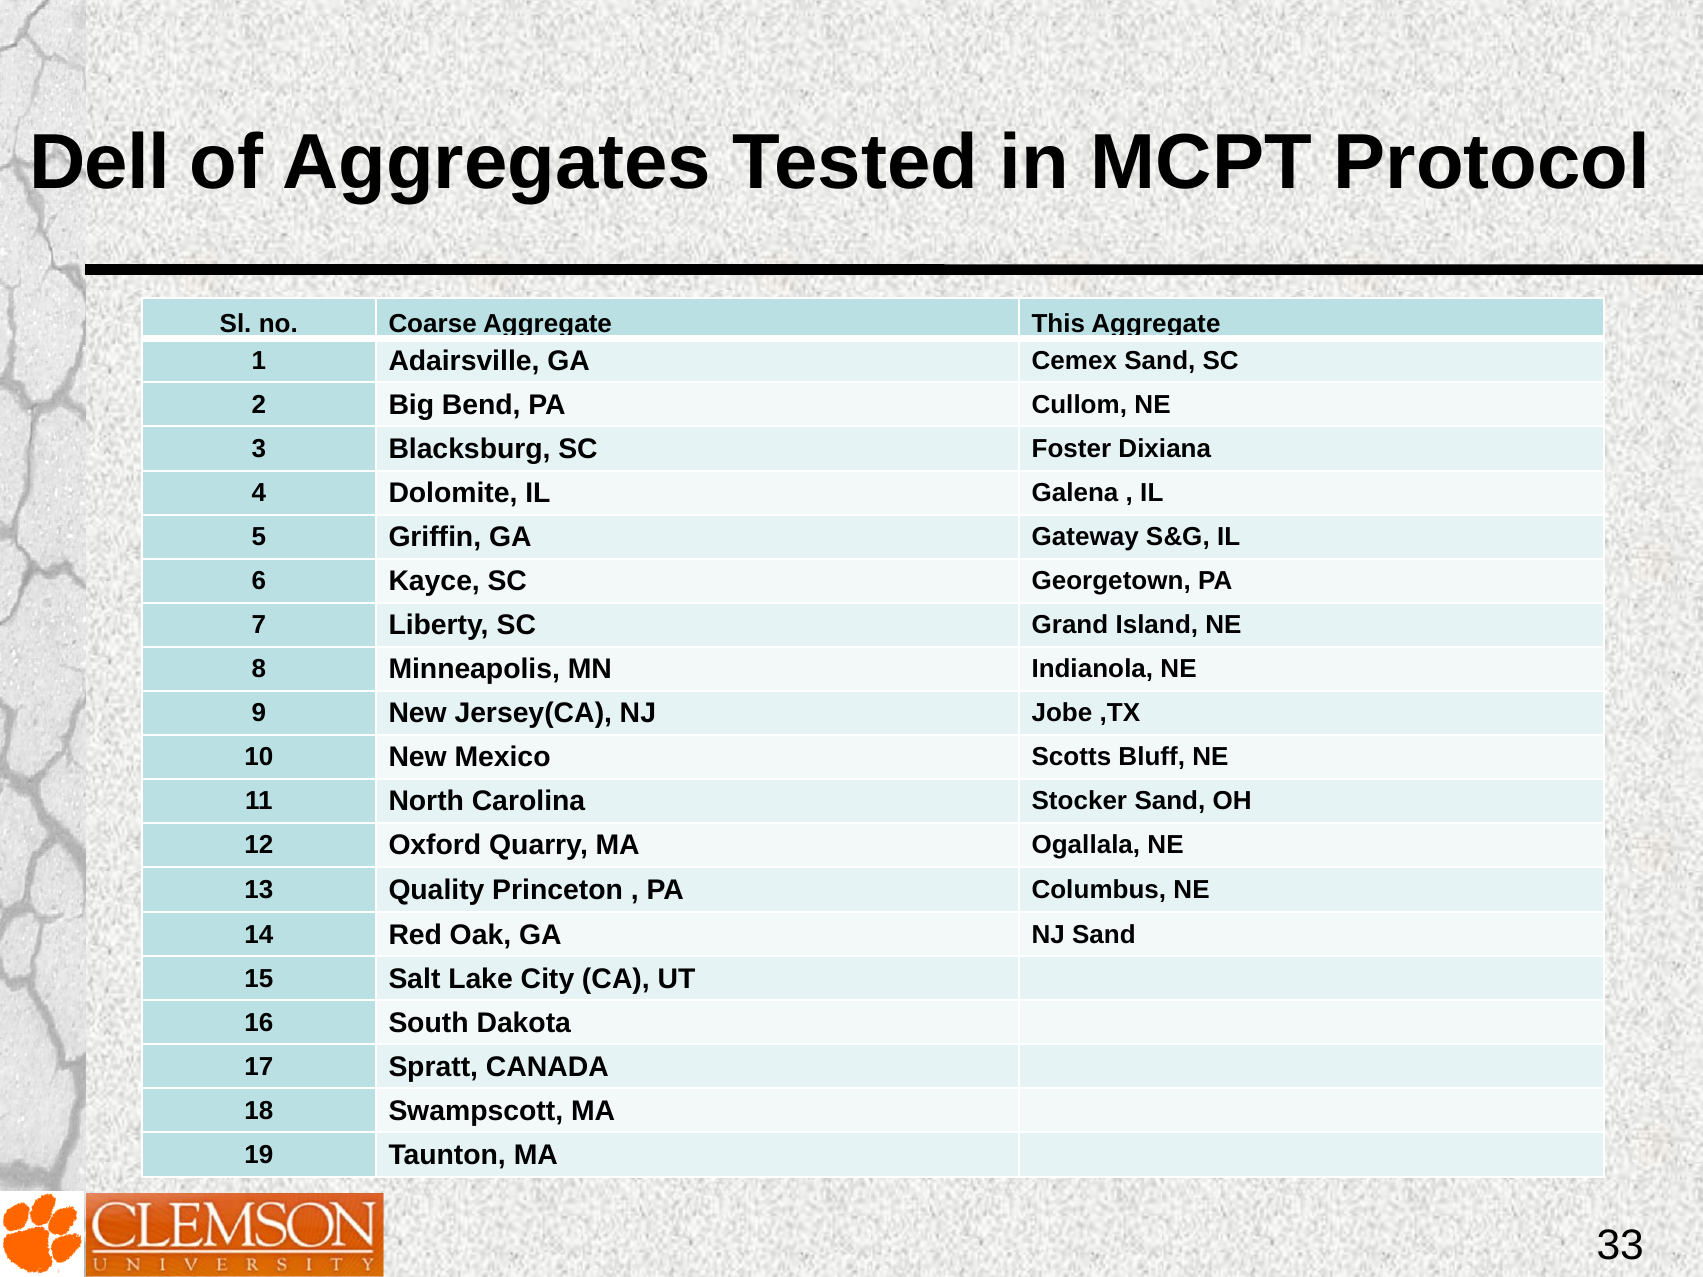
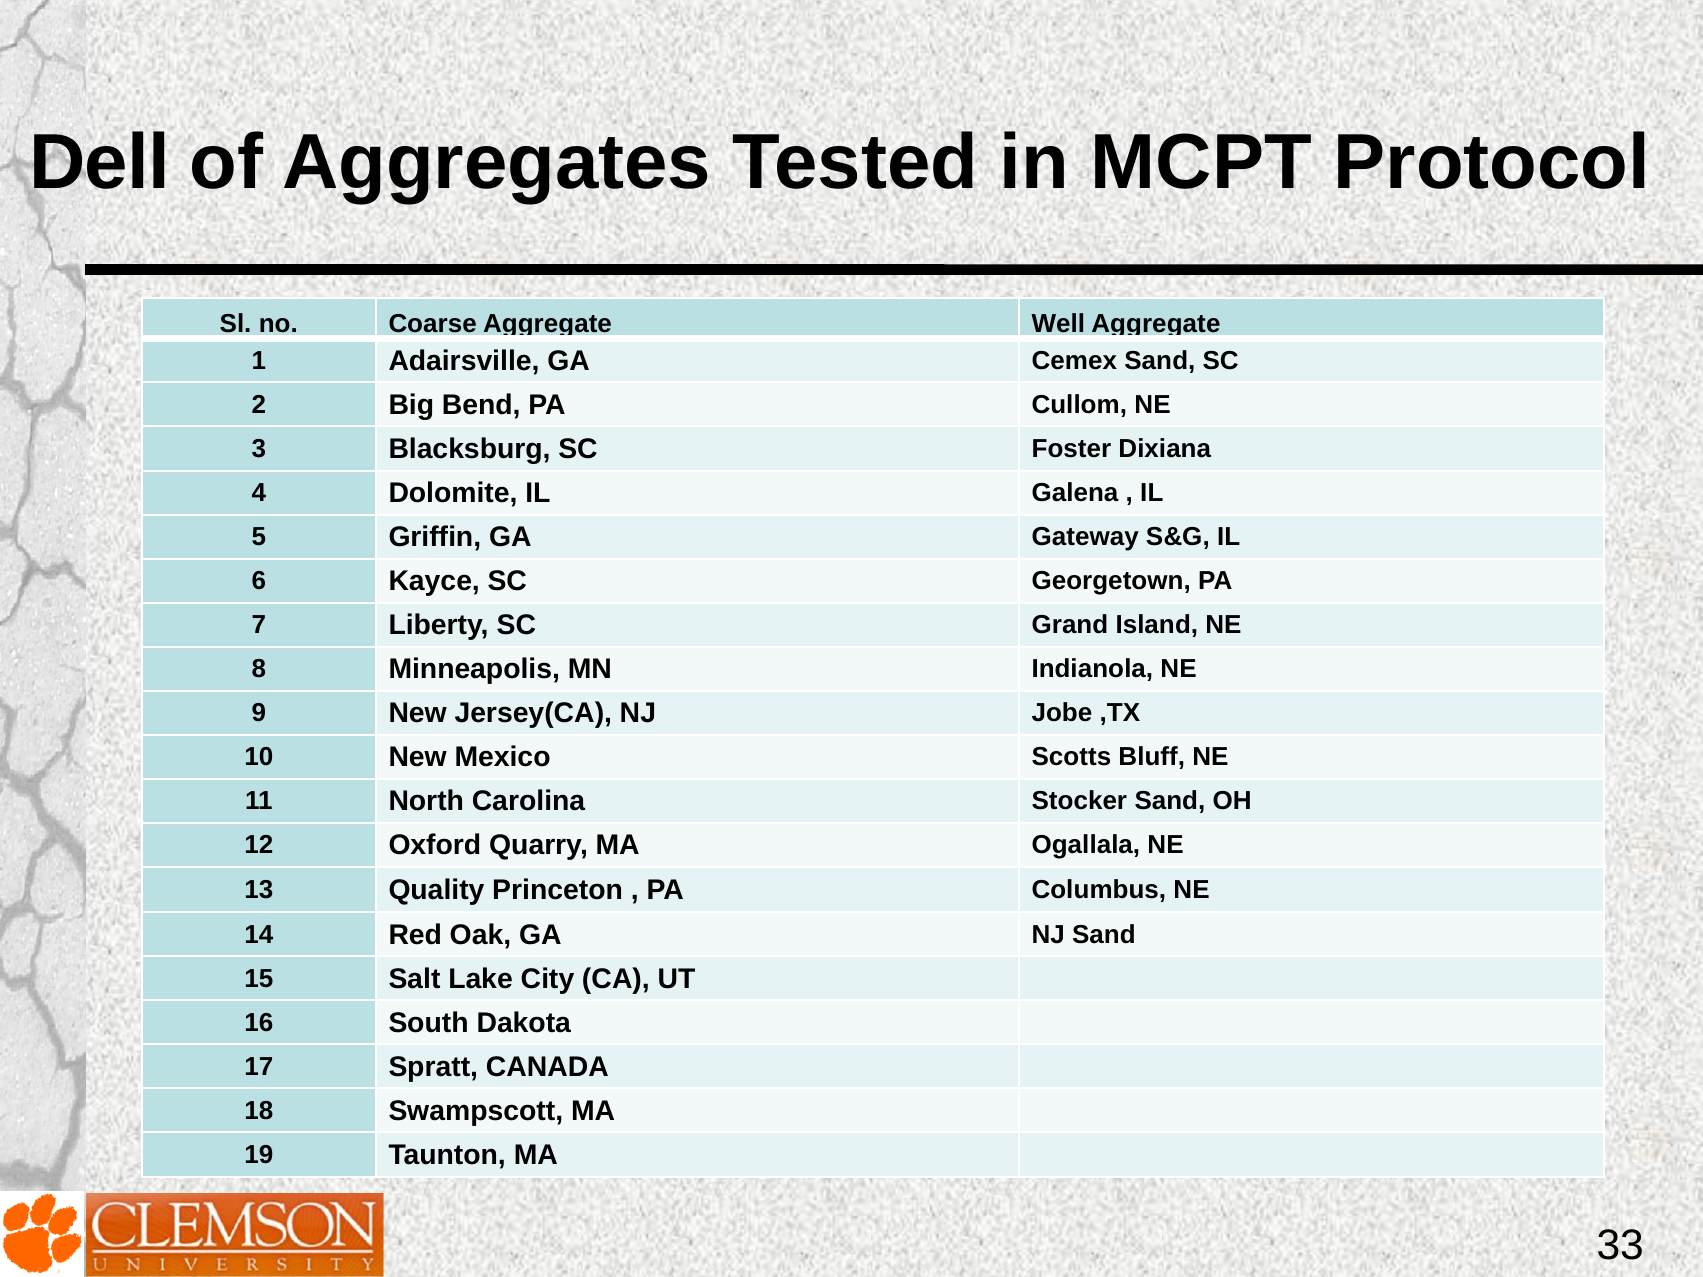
This: This -> Well (1058, 324)
